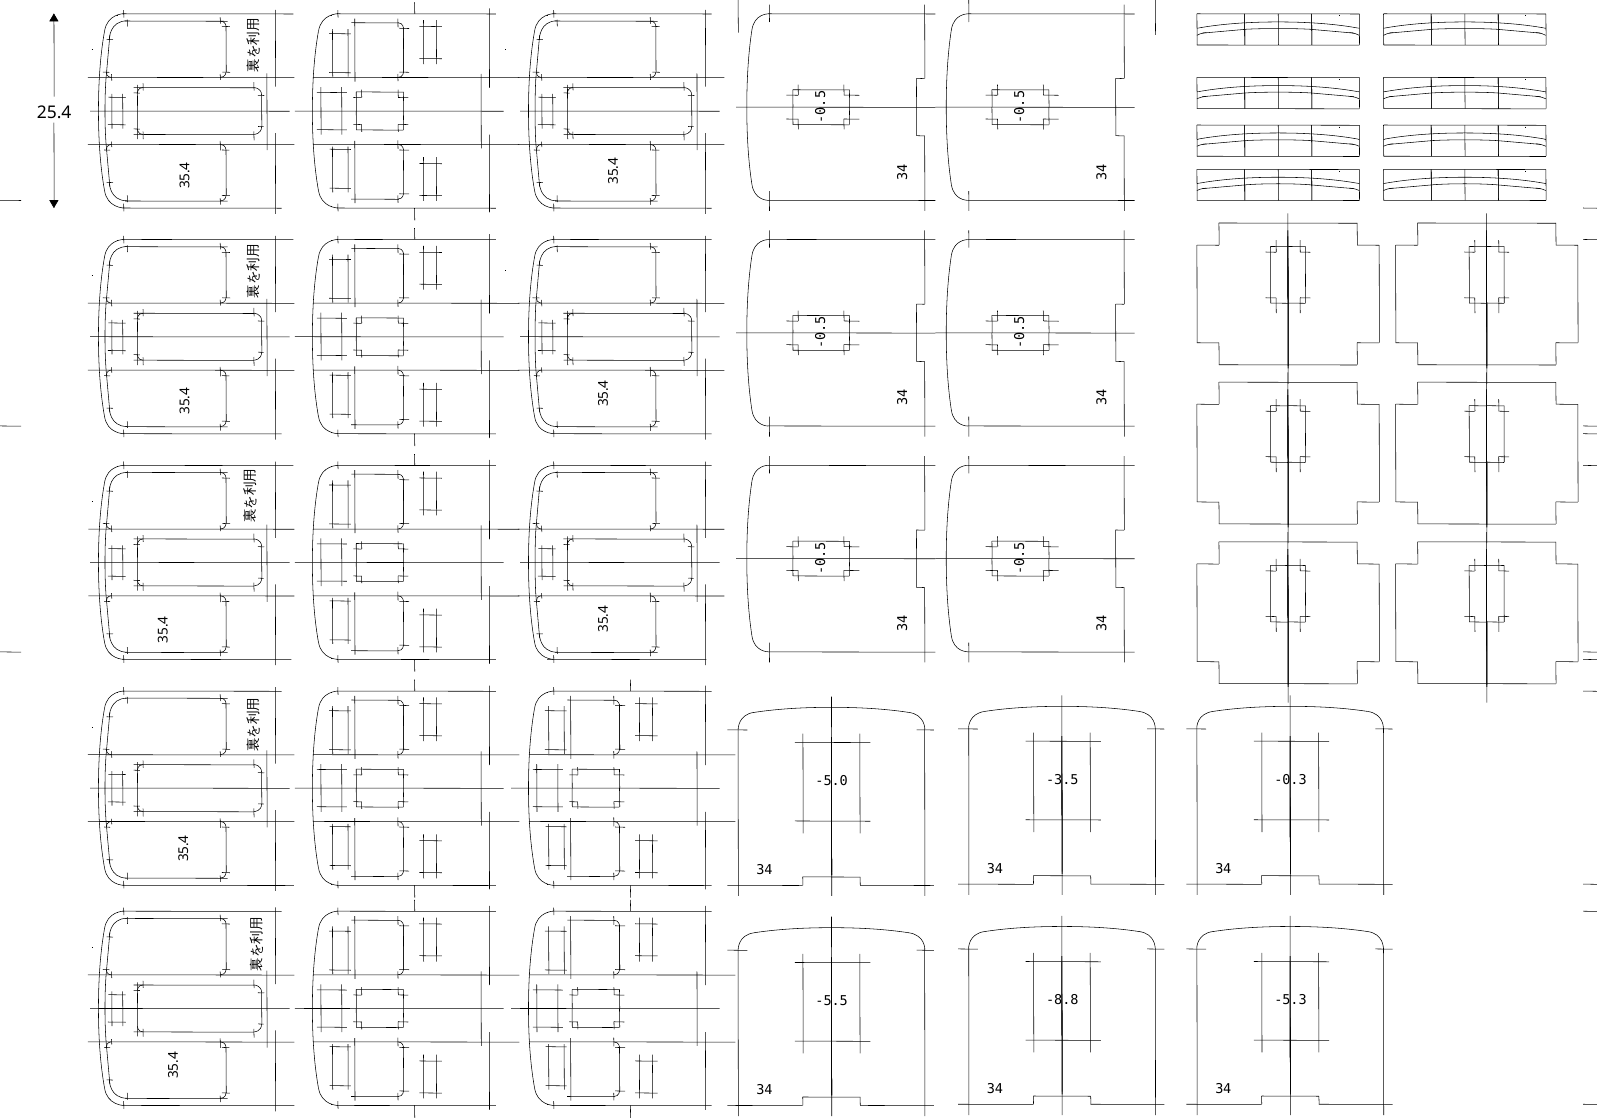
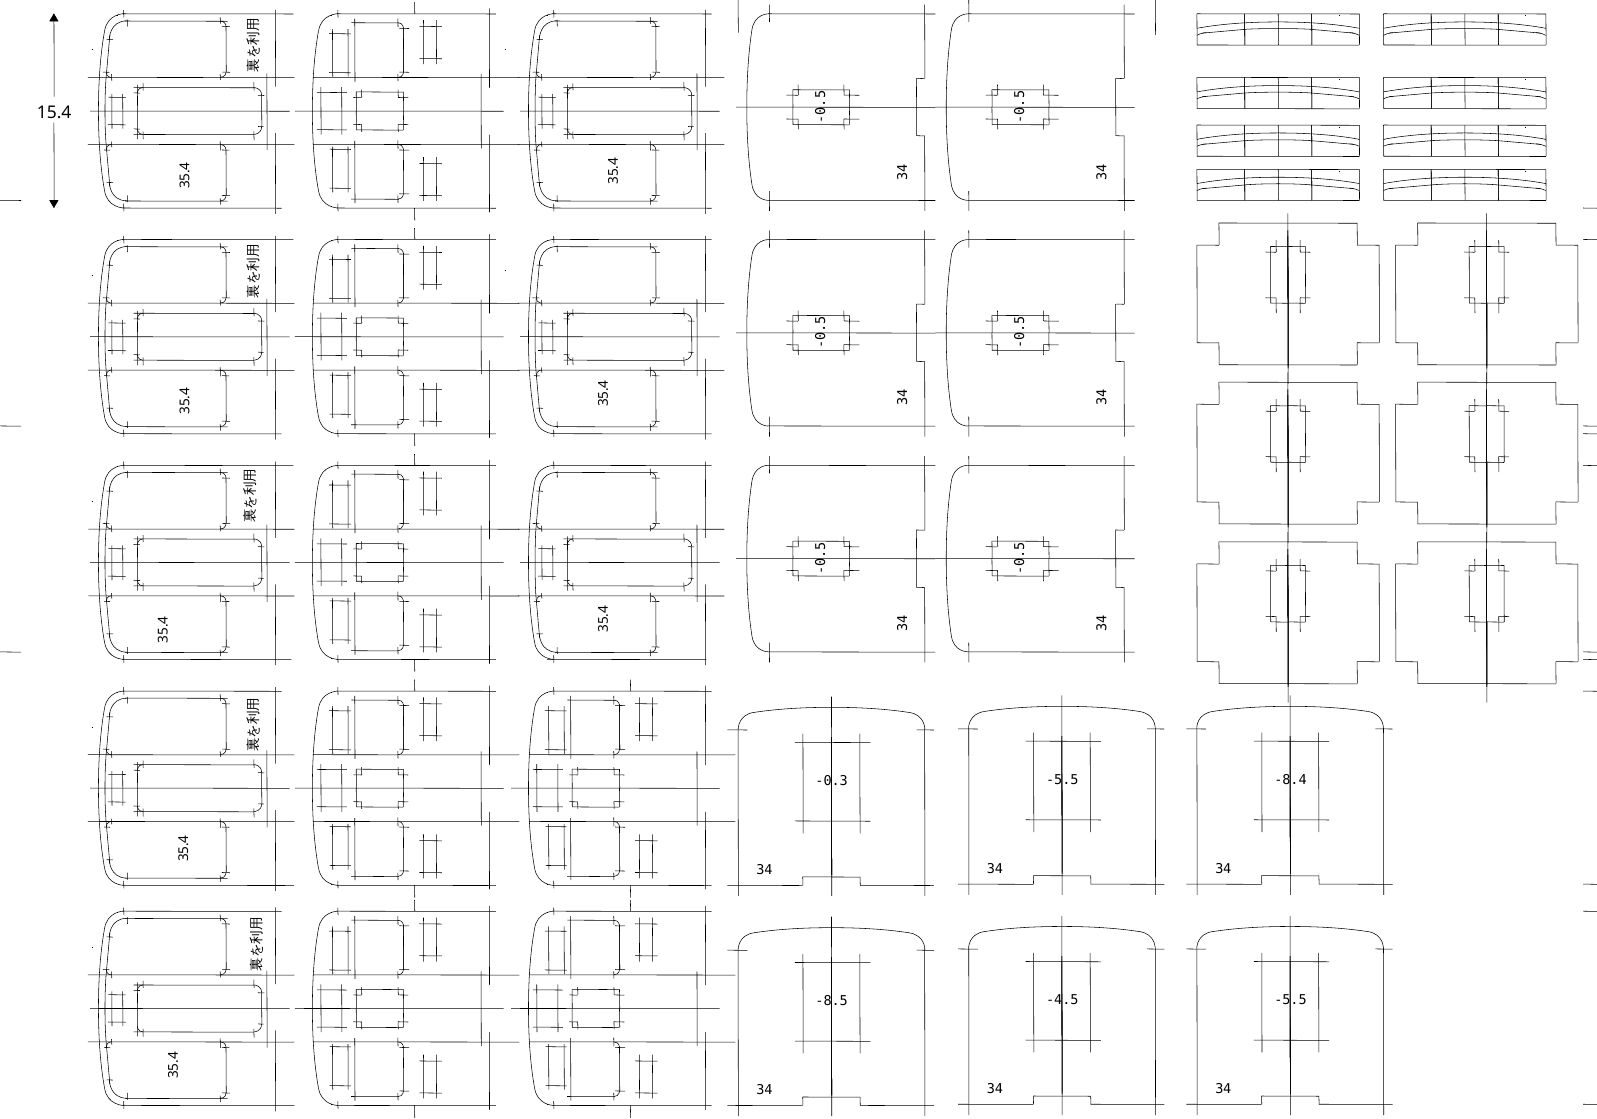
25.4: 25.4 -> 15.4 (54, 113)
-3.5: -3.5 -> -5.5 (1062, 780)
-0.3: -0.3 -> -8.4 (1291, 780)
-5.0: -5.0 -> -0.3 (832, 782)
-8.8: -8.8 -> -4.5 (1062, 1001)
-5.3: -5.3 -> -5.5 (1291, 1001)
-5.5: -5.5 -> -8.5 (832, 1002)
